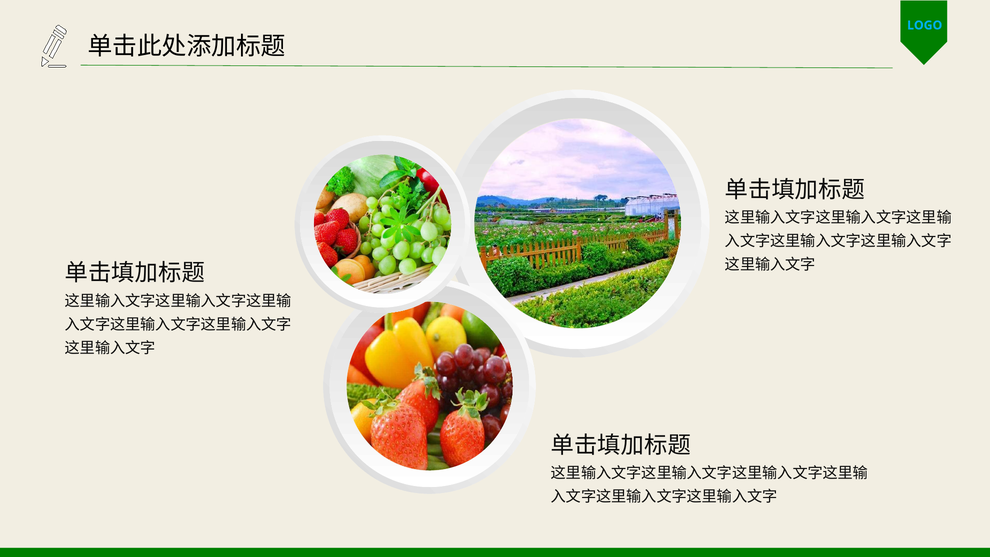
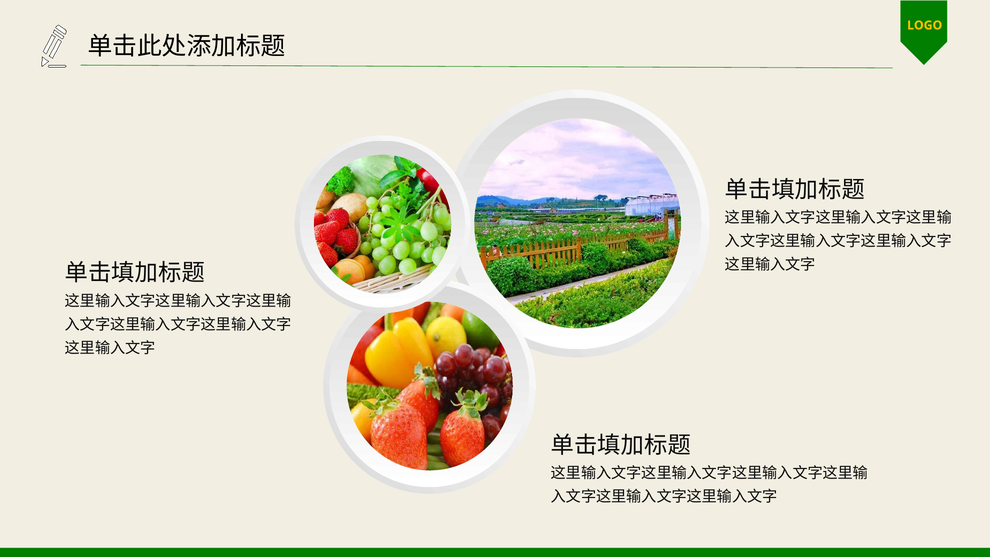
LOGO colour: light blue -> yellow (925, 25)
